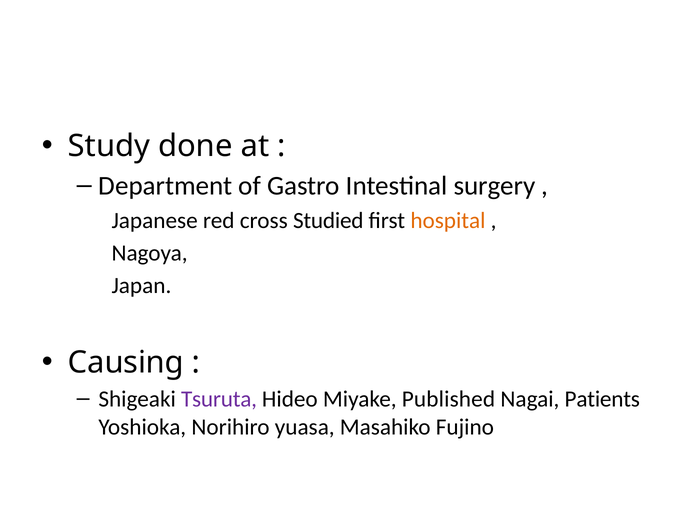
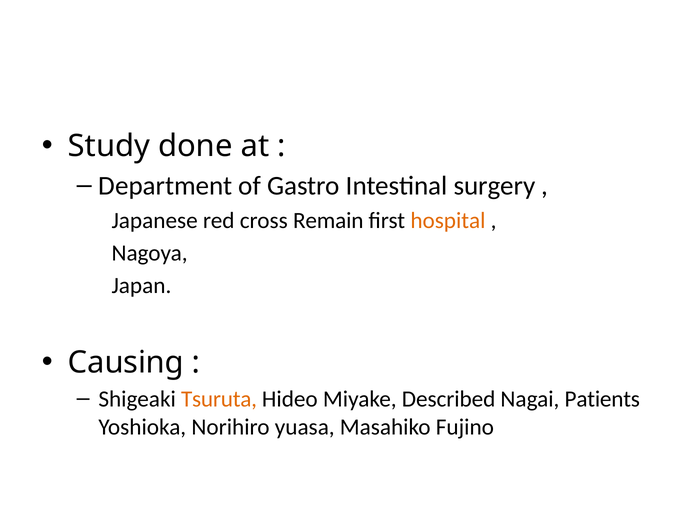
Studied: Studied -> Remain (328, 221)
Tsuruta colour: purple -> orange (219, 400)
Published: Published -> Described (449, 400)
